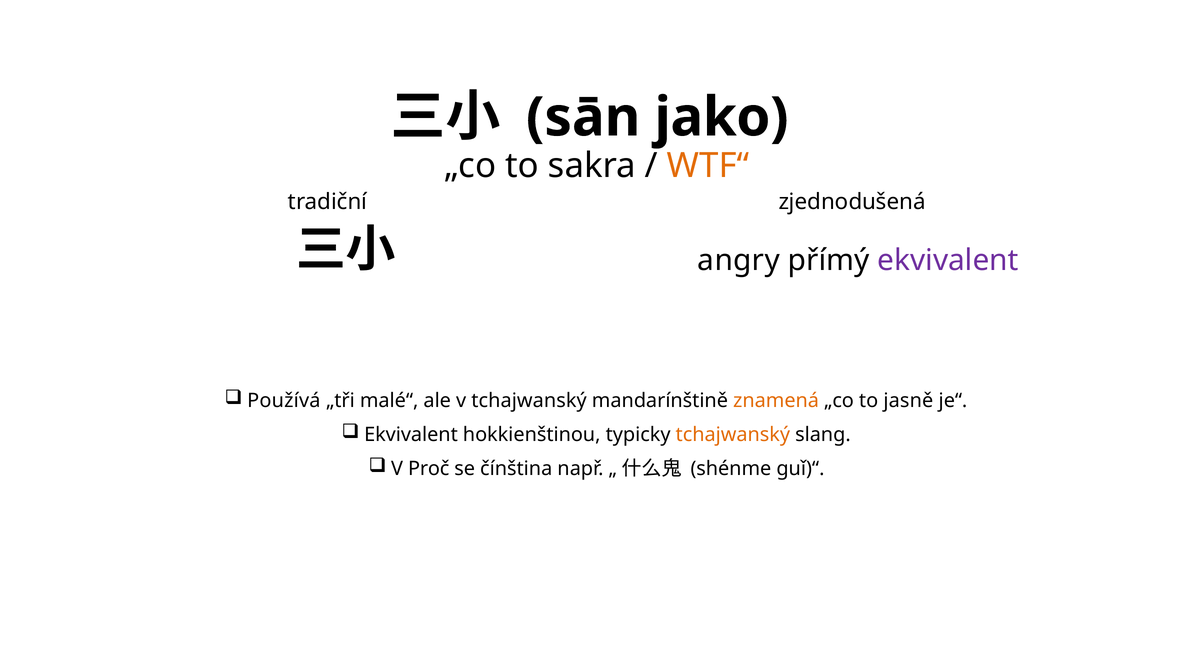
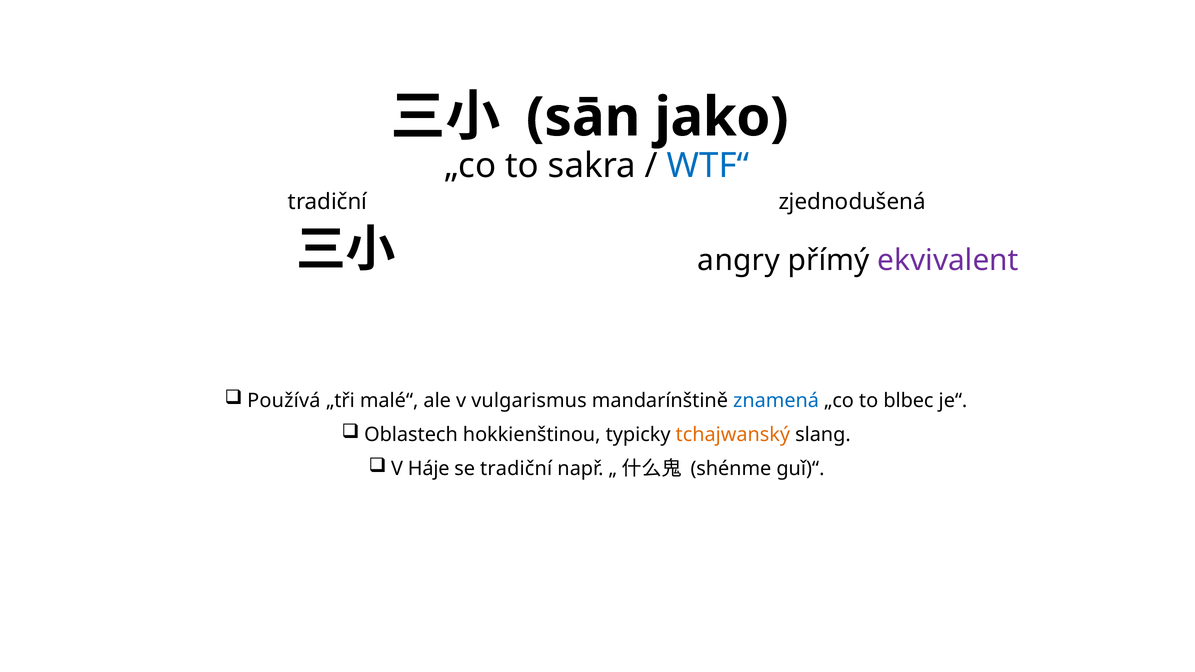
WTF“ colour: orange -> blue (708, 166)
v tchajwanský: tchajwanský -> vulgarismus (529, 401)
znamená colour: orange -> blue (776, 401)
jasně: jasně -> blbec (908, 401)
Ekvivalent: Ekvivalent -> Oblastech (411, 435)
Proč: Proč -> Háje (429, 469)
se čínština: čínština -> tradiční (516, 469)
